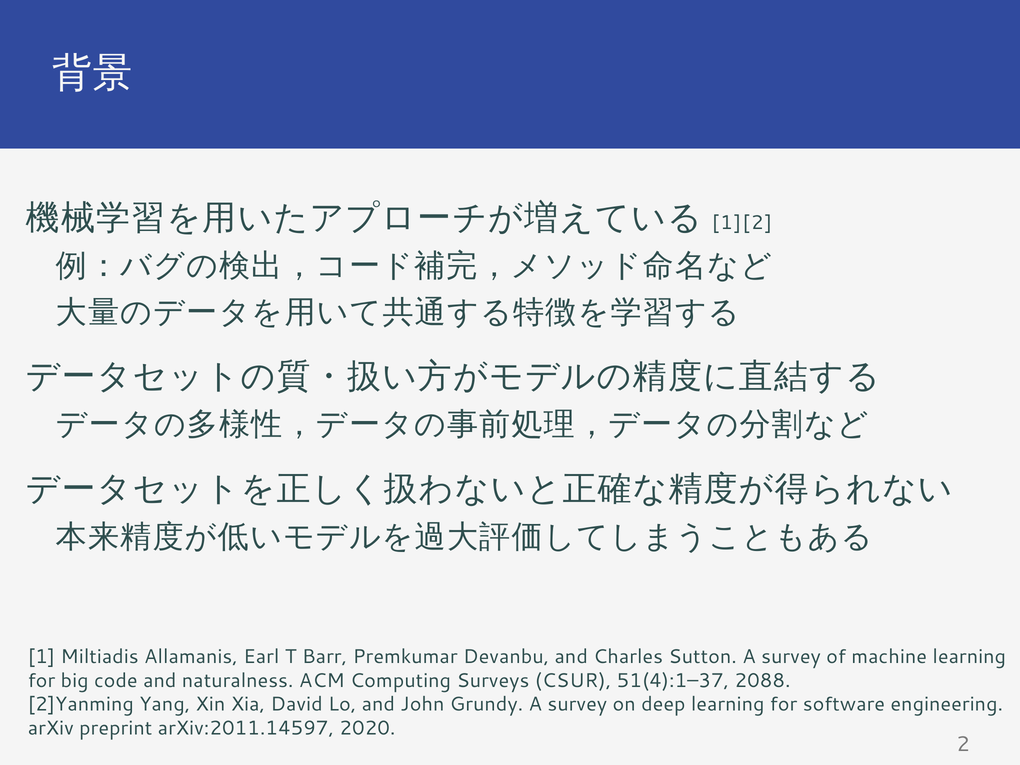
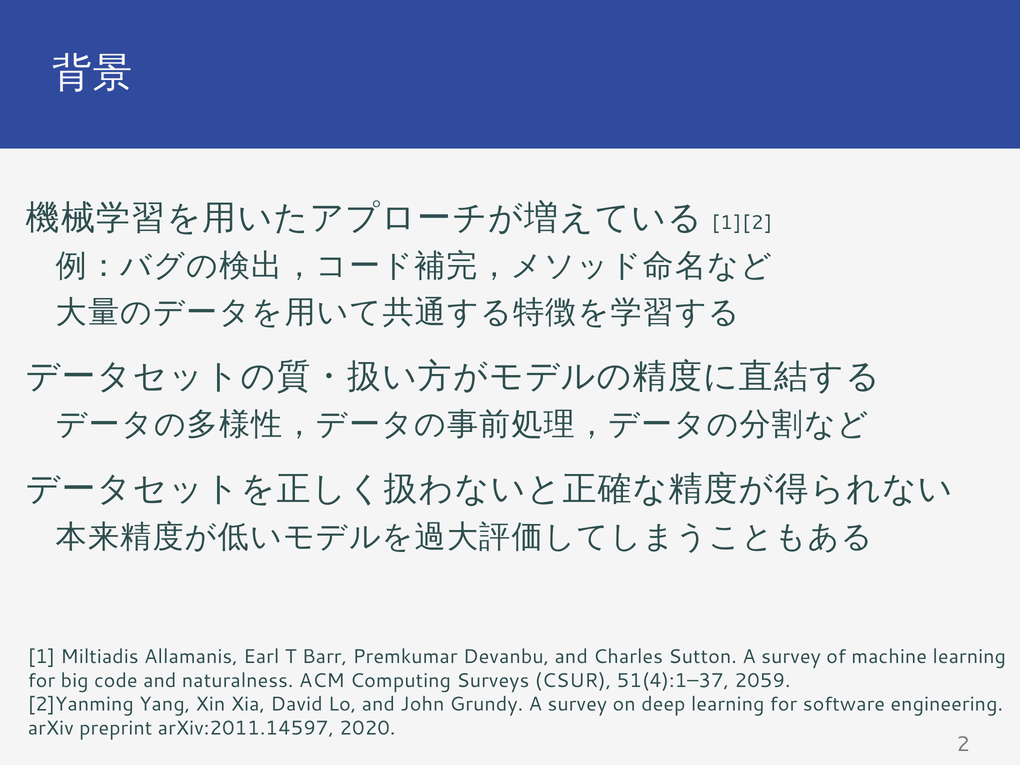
2088: 2088 -> 2059 (763, 681)
